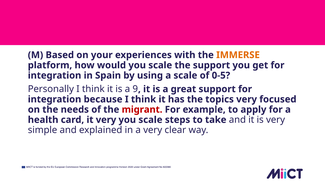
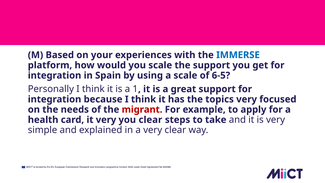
IMMERSE colour: orange -> blue (238, 55)
0-5: 0-5 -> 6-5 (221, 75)
9: 9 -> 1 (135, 89)
scale: scale -> clear (150, 120)
